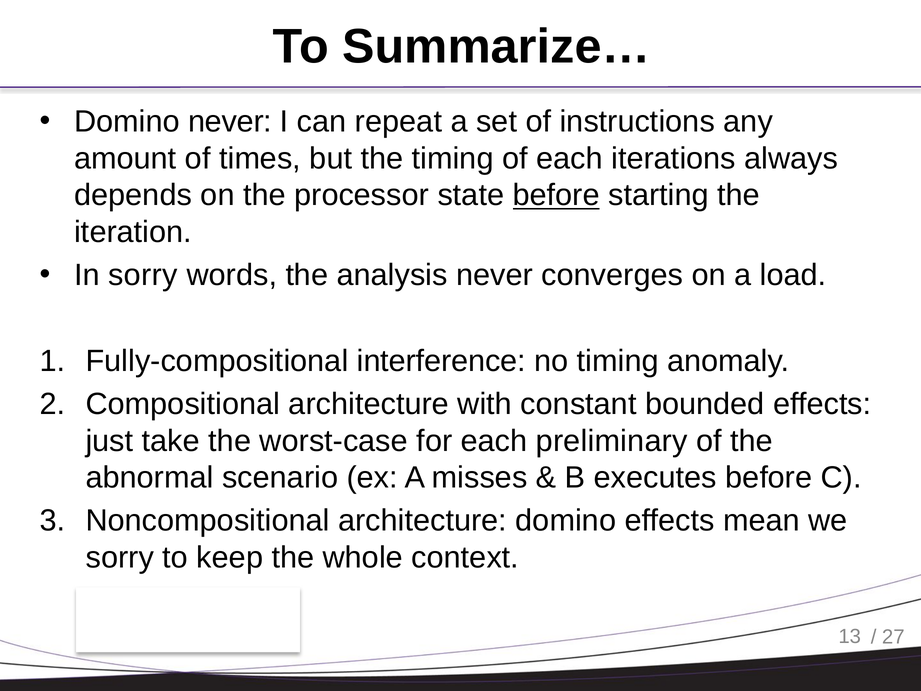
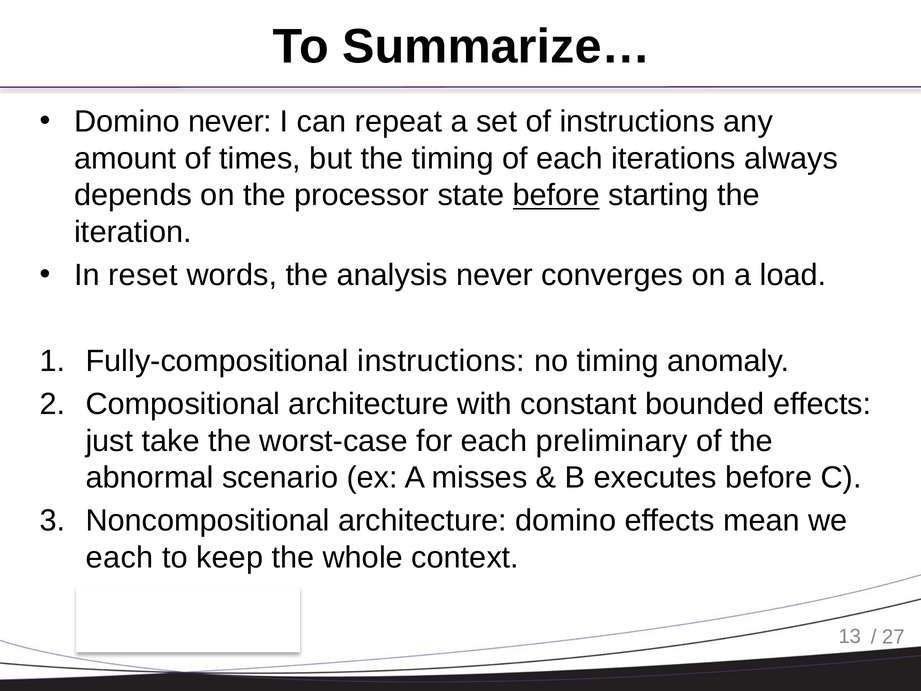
In sorry: sorry -> reset (143, 275)
Fully-compositional interference: interference -> instructions (441, 361)
sorry: sorry -> each (120, 557)
